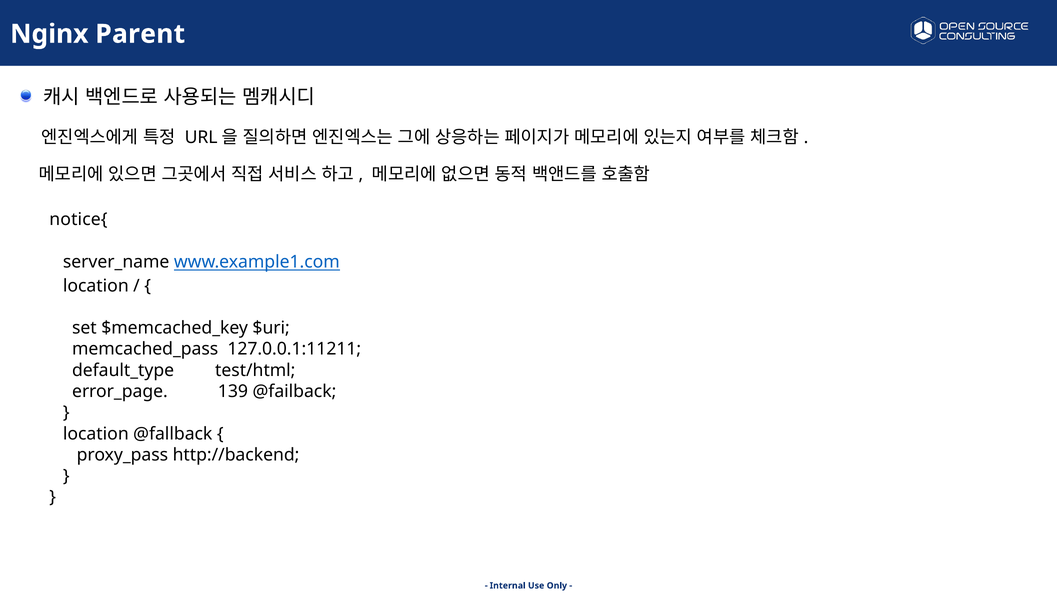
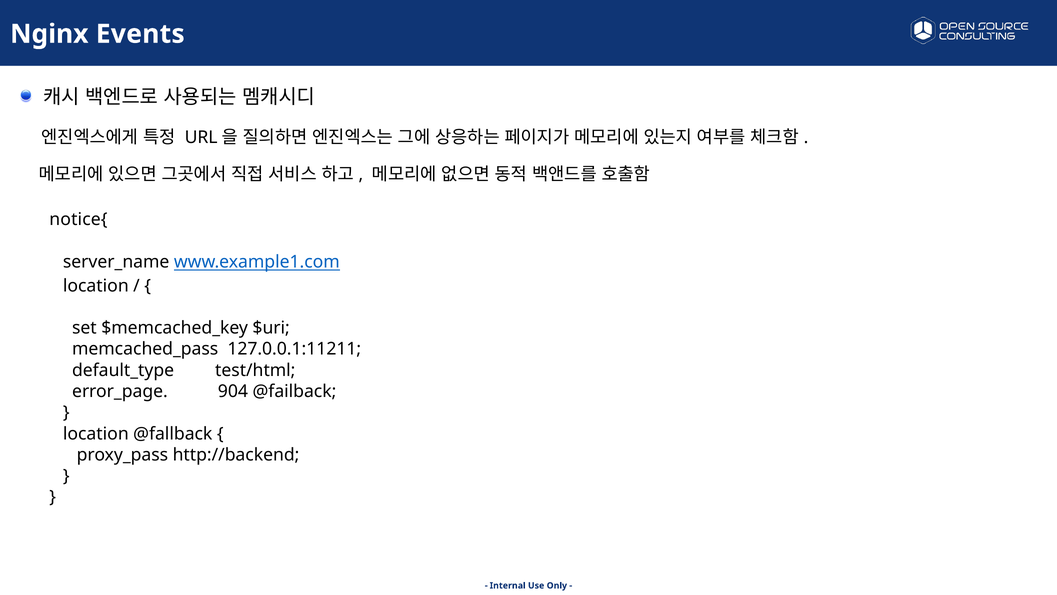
Parent: Parent -> Events (140, 34)
139: 139 -> 904 (233, 391)
